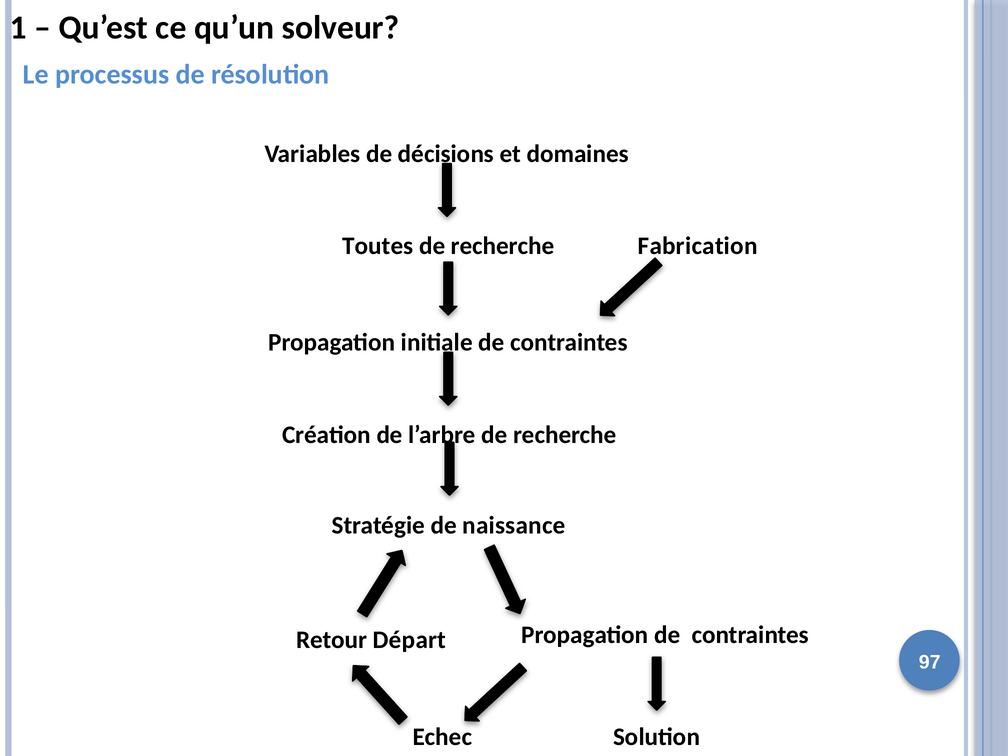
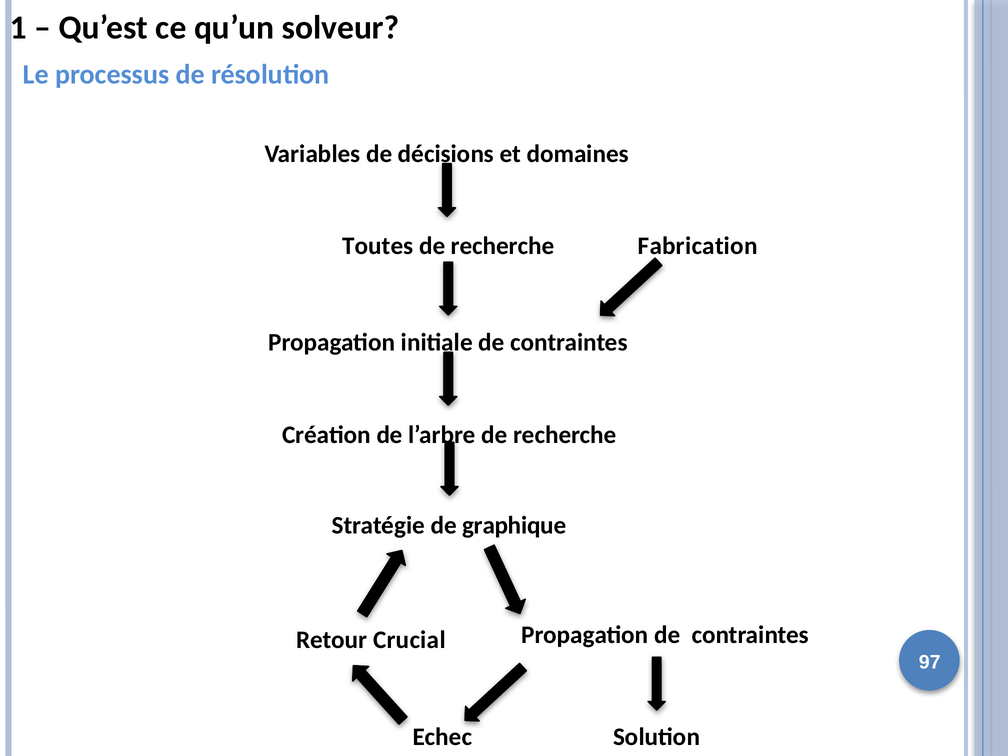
naissance: naissance -> graphique (514, 526)
Départ: Départ -> Crucial (409, 640)
